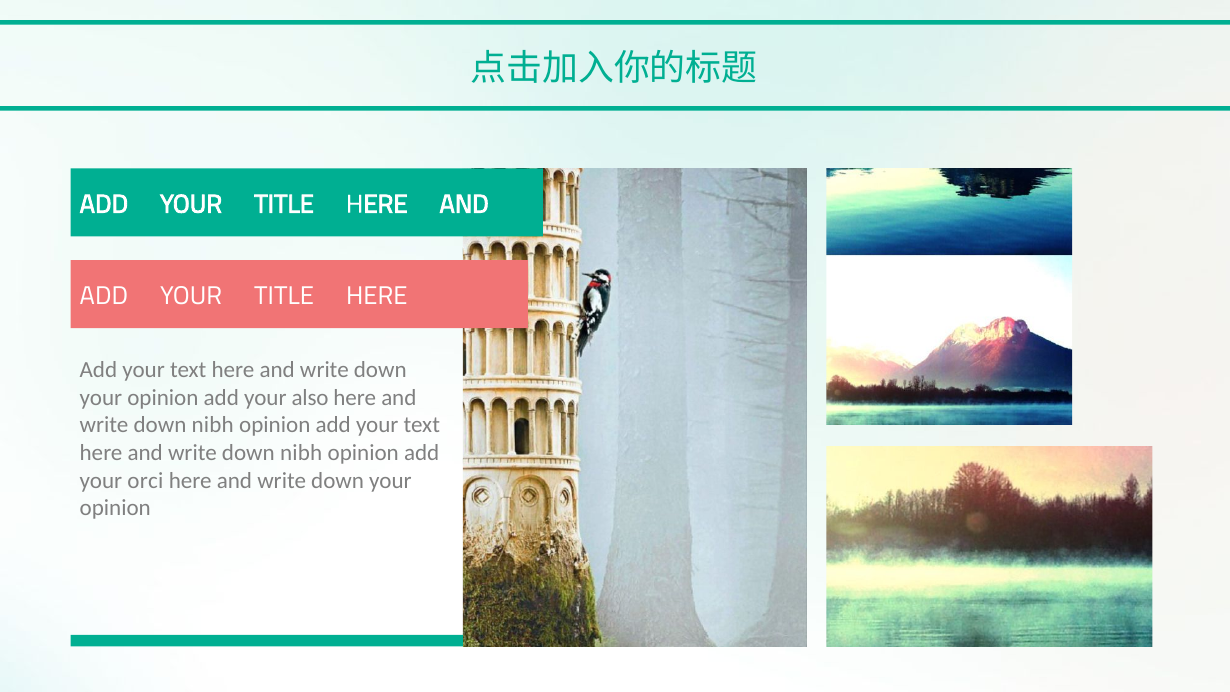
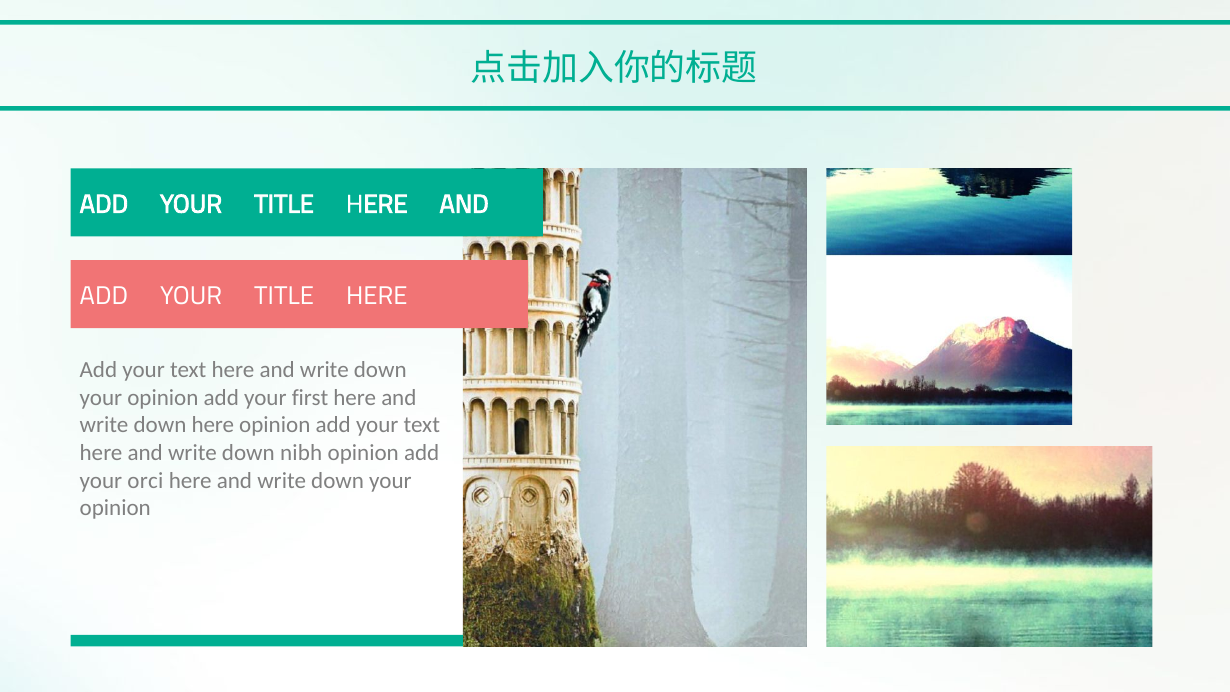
also: also -> first (310, 398)
nibh: nibh -> here (213, 425)
